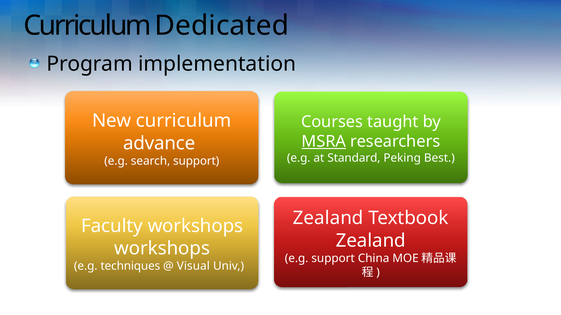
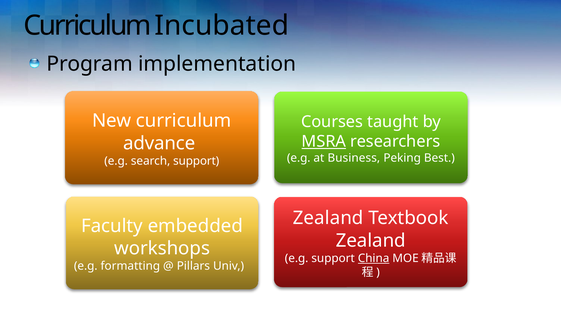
Dedicated: Dedicated -> Incubated (222, 26)
Standard: Standard -> Business (354, 158)
Faculty workshops: workshops -> embedded (195, 226)
China underline: none -> present (374, 259)
techniques: techniques -> formatting (130, 267)
Visual: Visual -> Pillars (193, 267)
